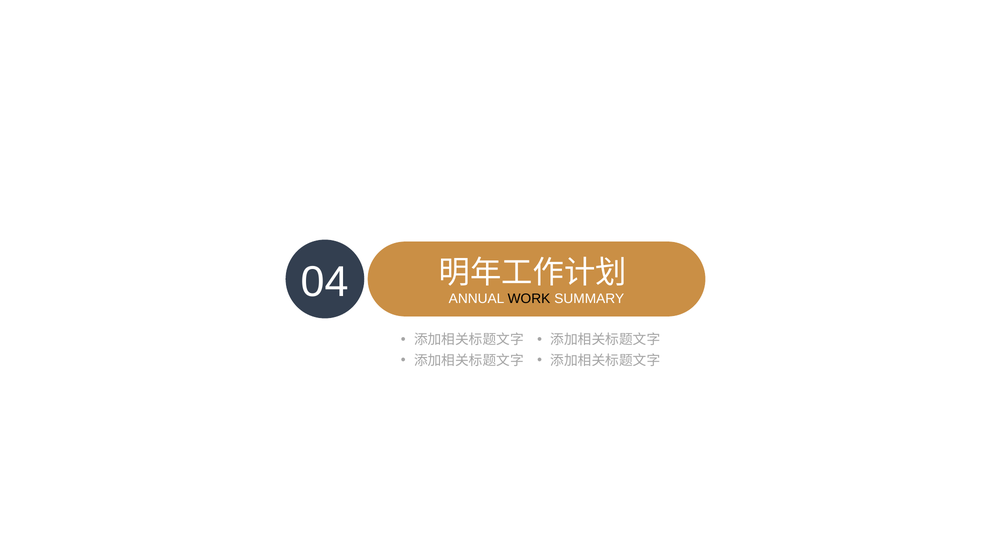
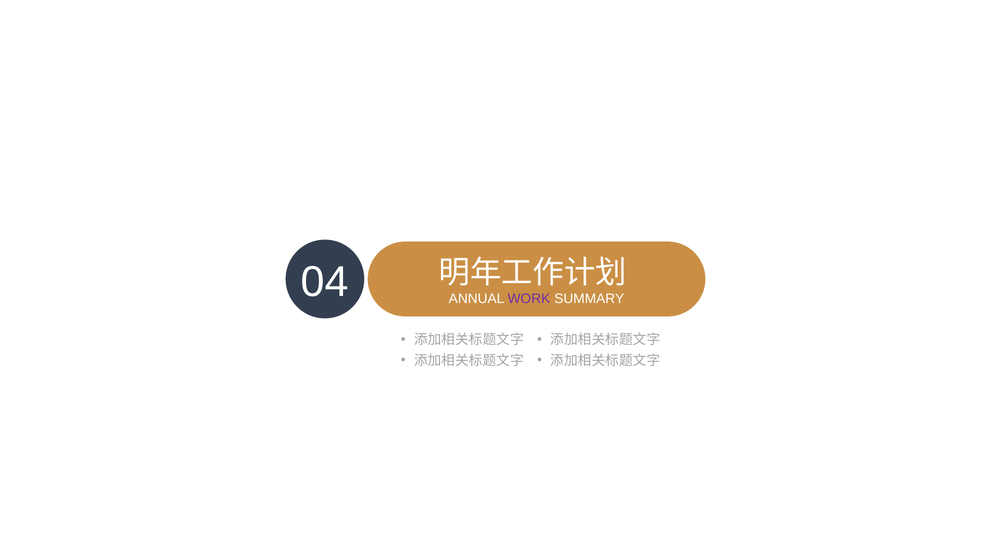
WORK colour: black -> purple (529, 298)
